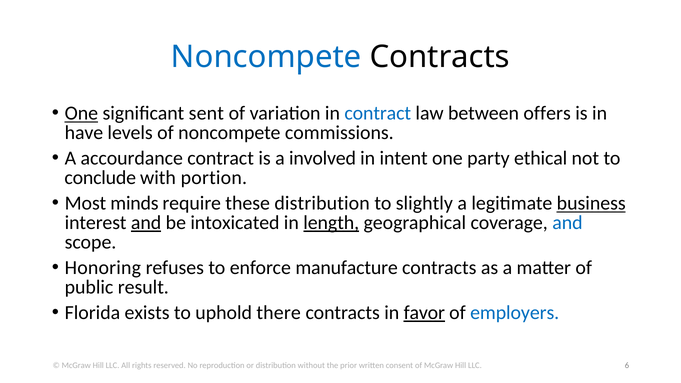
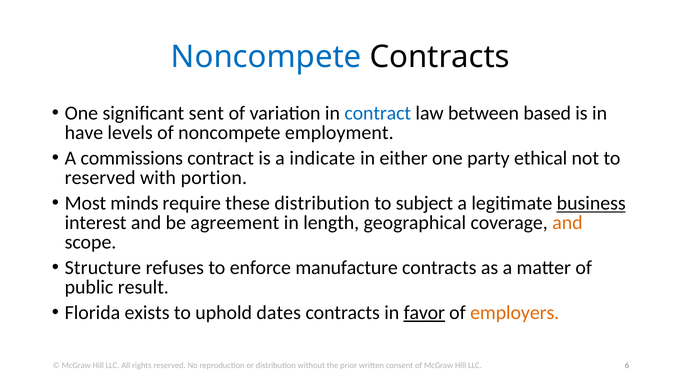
One underline: present -> none (81, 113)
offers: offers -> based (547, 113)
commissions: commissions -> employment (339, 133)
accourdance: accourdance -> commissions (132, 158)
involved: involved -> indicate (322, 158)
intent: intent -> either (404, 158)
conclude: conclude -> reserved (100, 178)
slightly: slightly -> subject (424, 203)
and underline: present -> none (146, 223)
intoxicated: intoxicated -> agreement (235, 223)
length underline: present -> none (331, 223)
and colour: blue -> orange (567, 223)
Honoring: Honoring -> Structure (103, 268)
there: there -> dates (279, 313)
employers colour: blue -> orange (515, 313)
